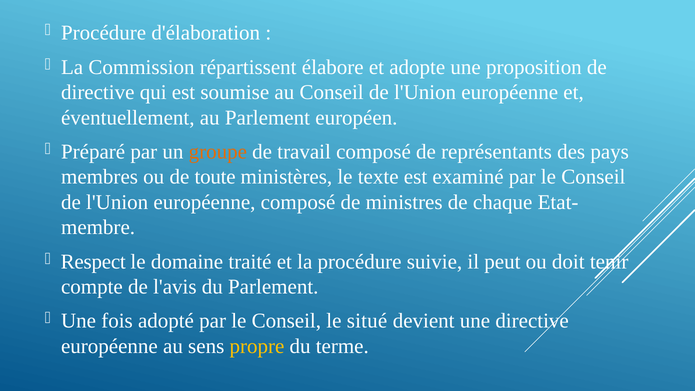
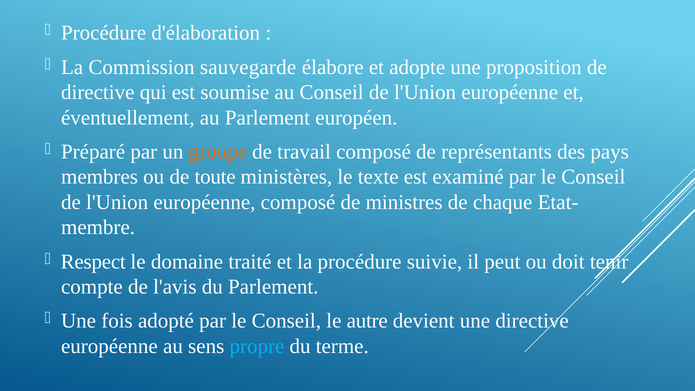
répartissent: répartissent -> sauvegarde (248, 67)
situé: situé -> autre (367, 321)
propre colour: yellow -> light blue (257, 346)
